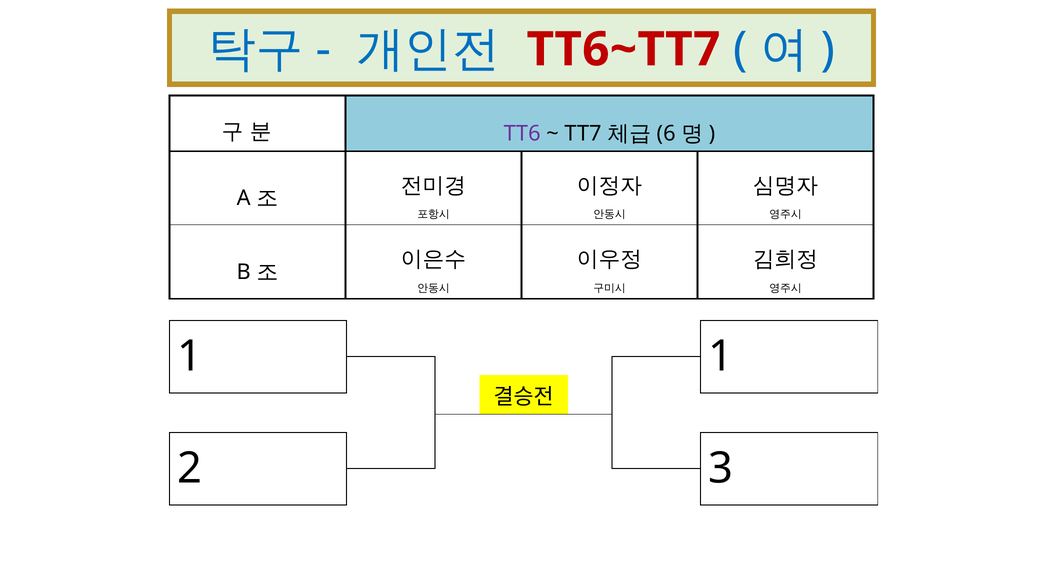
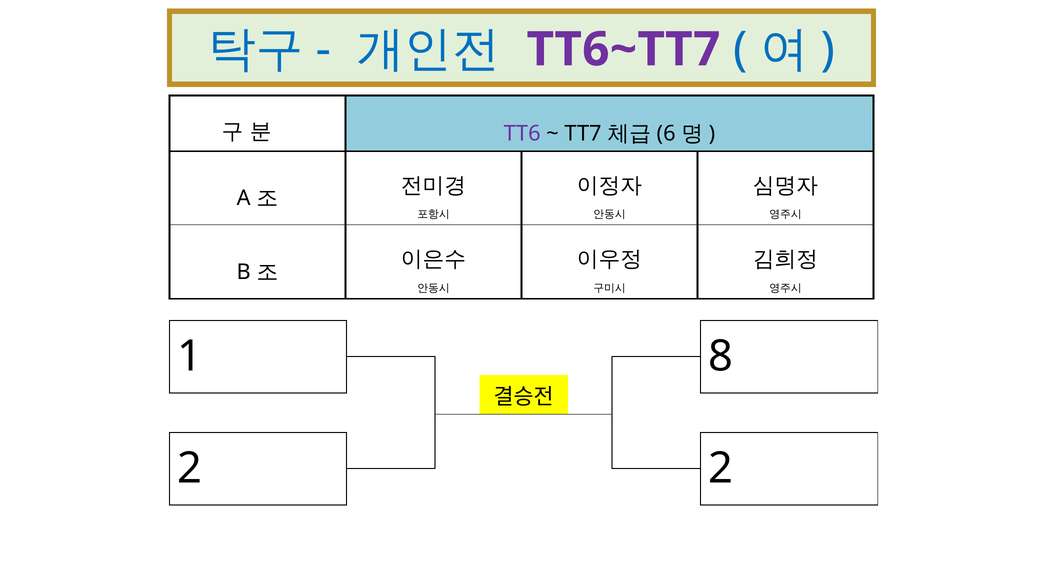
TT6~TT7 colour: red -> purple (623, 50)
1 1: 1 -> 8 (721, 356)
2 3: 3 -> 2 (721, 468)
